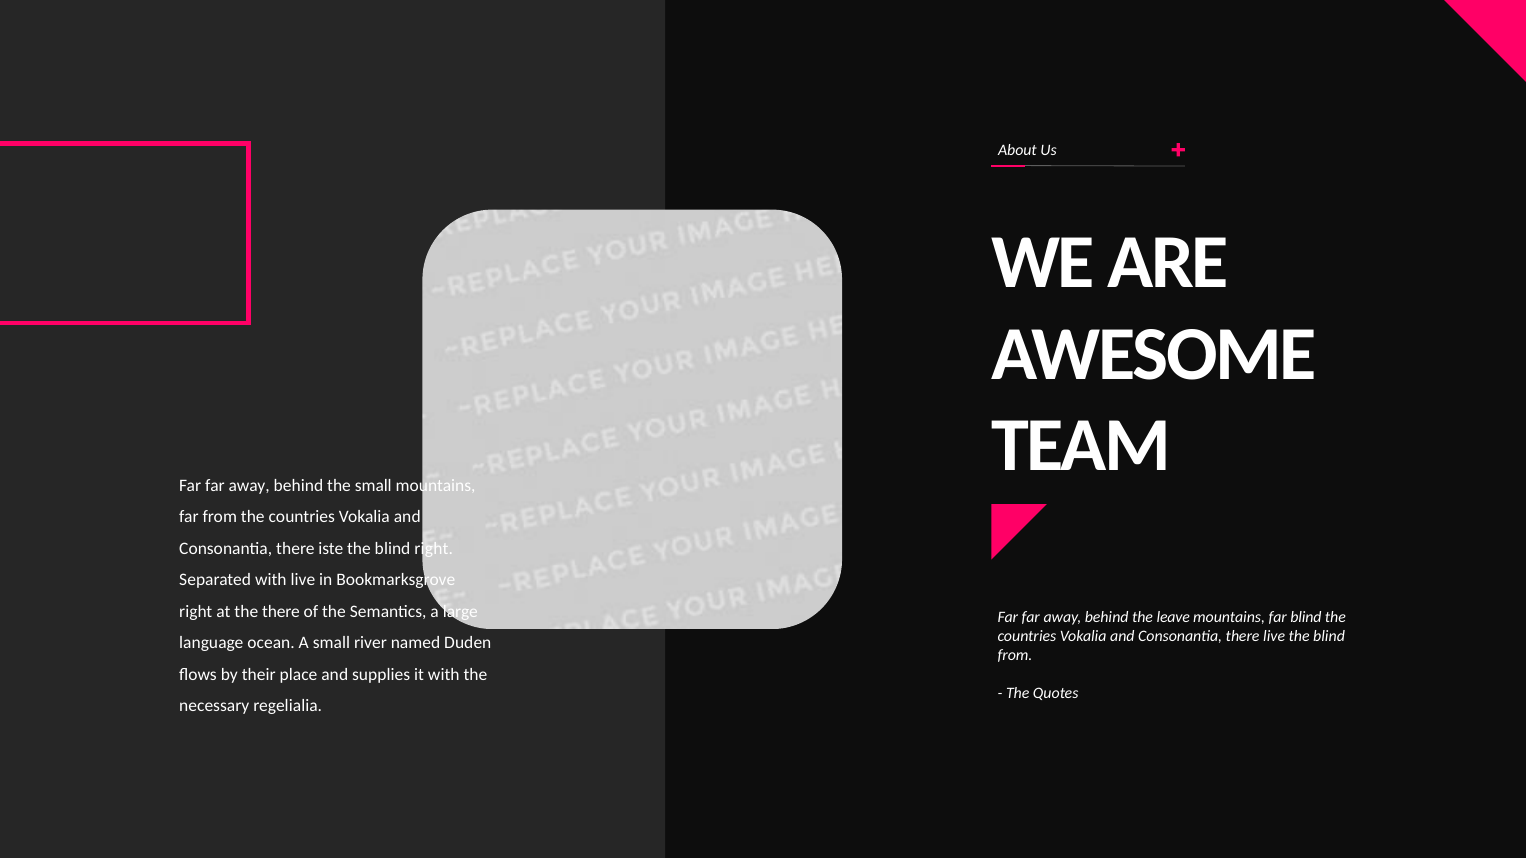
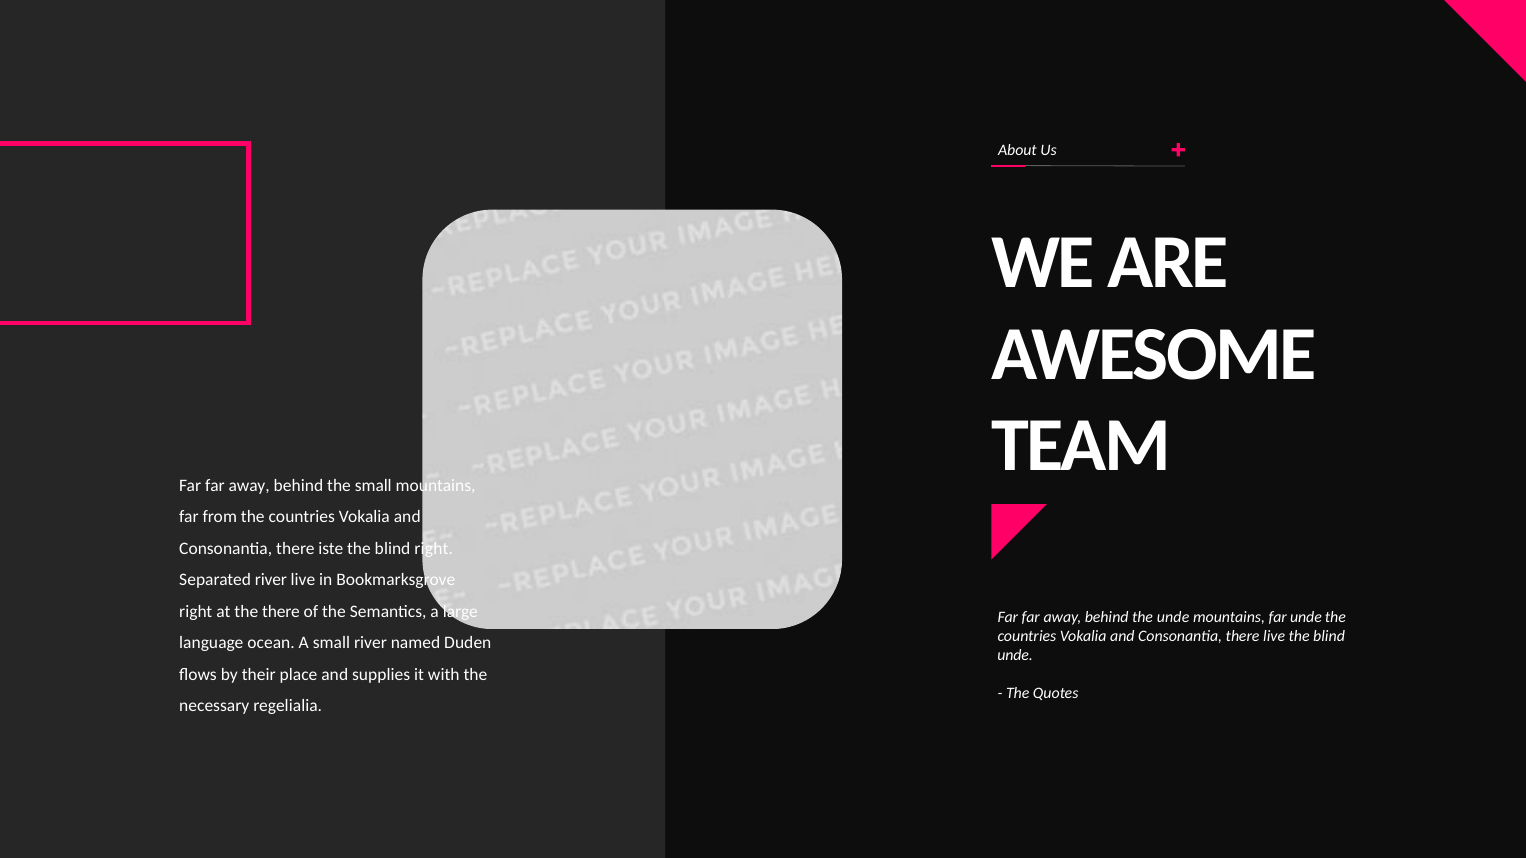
Separated with: with -> river (271, 580)
the leave: leave -> unde (1173, 618)
far blind: blind -> unde (1306, 618)
from: from -> unde (1015, 656)
